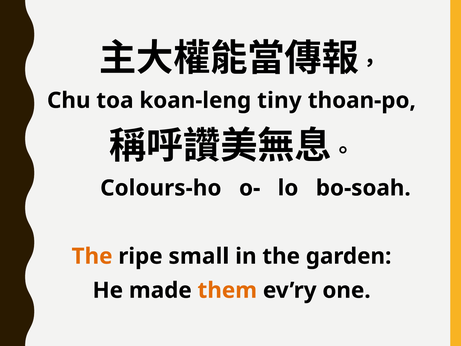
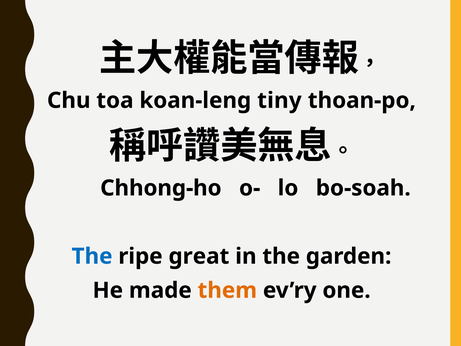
Colours-ho: Colours-ho -> Chhong-ho (161, 188)
The colour: orange -> blue (92, 256)
small: small -> great (199, 256)
